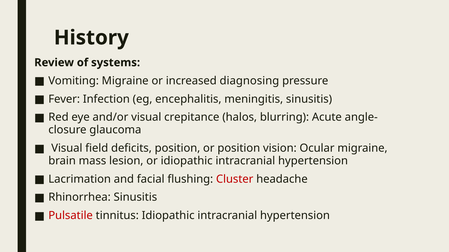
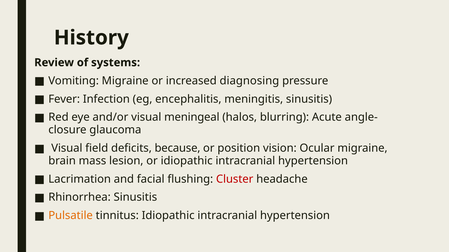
crepitance: crepitance -> meningeal (192, 118)
deficits position: position -> because (177, 148)
Pulsatile colour: red -> orange (71, 216)
